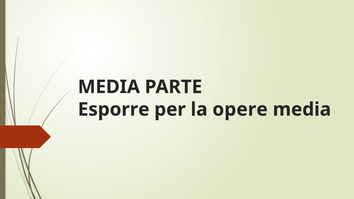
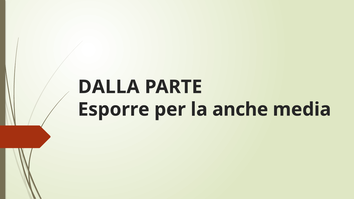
MEDIA: MEDIA -> DALLA (109, 87)
opere: opere -> anche (240, 110)
